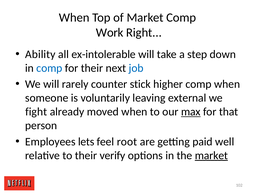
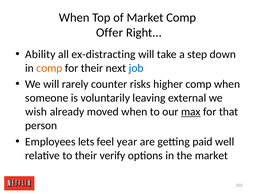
Work: Work -> Offer (110, 32)
ex-intolerable: ex-intolerable -> ex-distracting (104, 54)
comp colour: blue -> orange (49, 68)
stick: stick -> risks (140, 84)
fight: fight -> wish (36, 111)
root: root -> year (127, 141)
market underline: present -> none (211, 155)
